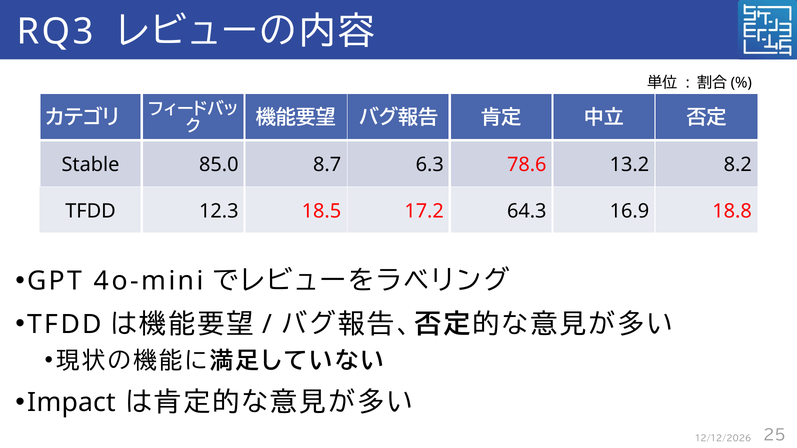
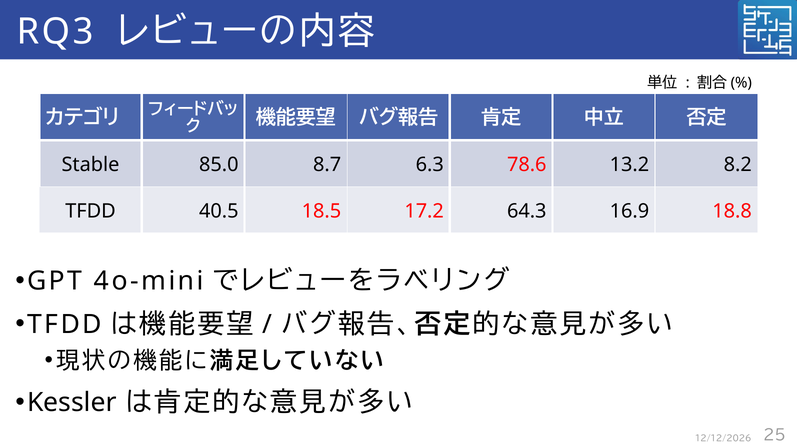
12.3: 12.3 -> 40.5 (219, 211)
Impact: Impact -> Kessler (72, 403)
